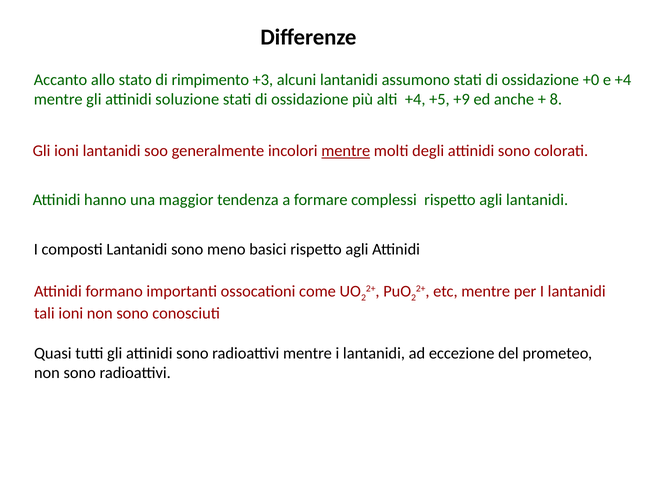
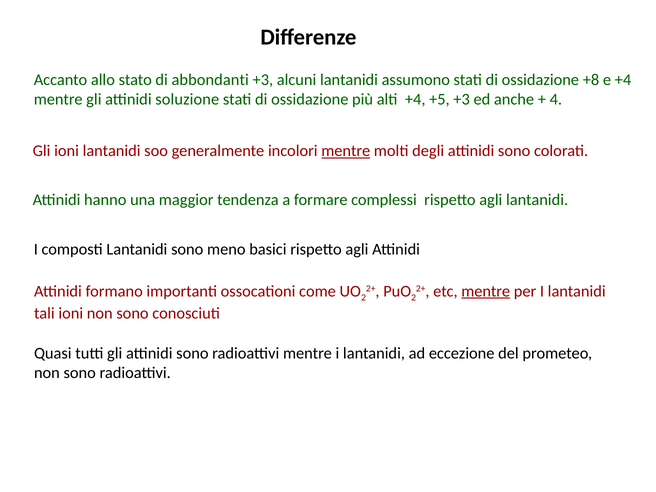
rimpimento: rimpimento -> abbondanti (210, 80)
+0: +0 -> +8 (591, 80)
+5 +9: +9 -> +3 (462, 99)
8: 8 -> 4 (556, 99)
mentre underline: none -> present (486, 291)
